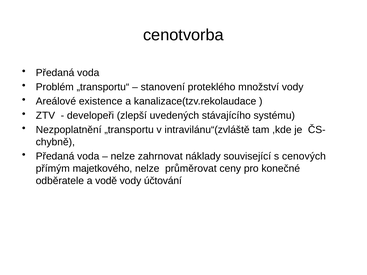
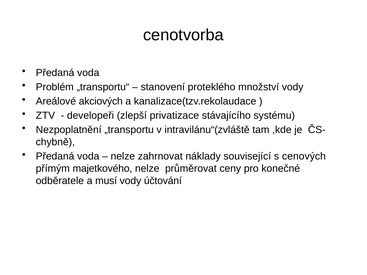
existence: existence -> akciových (101, 101)
uvedených: uvedených -> privatizace (174, 116)
vodě: vodě -> musí (106, 181)
